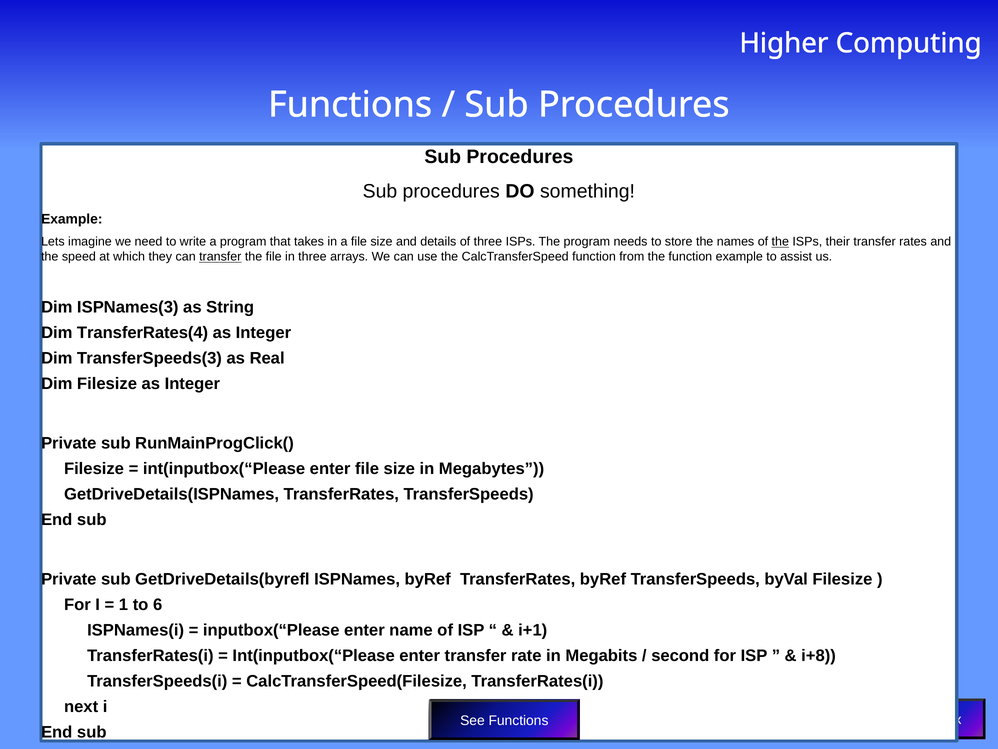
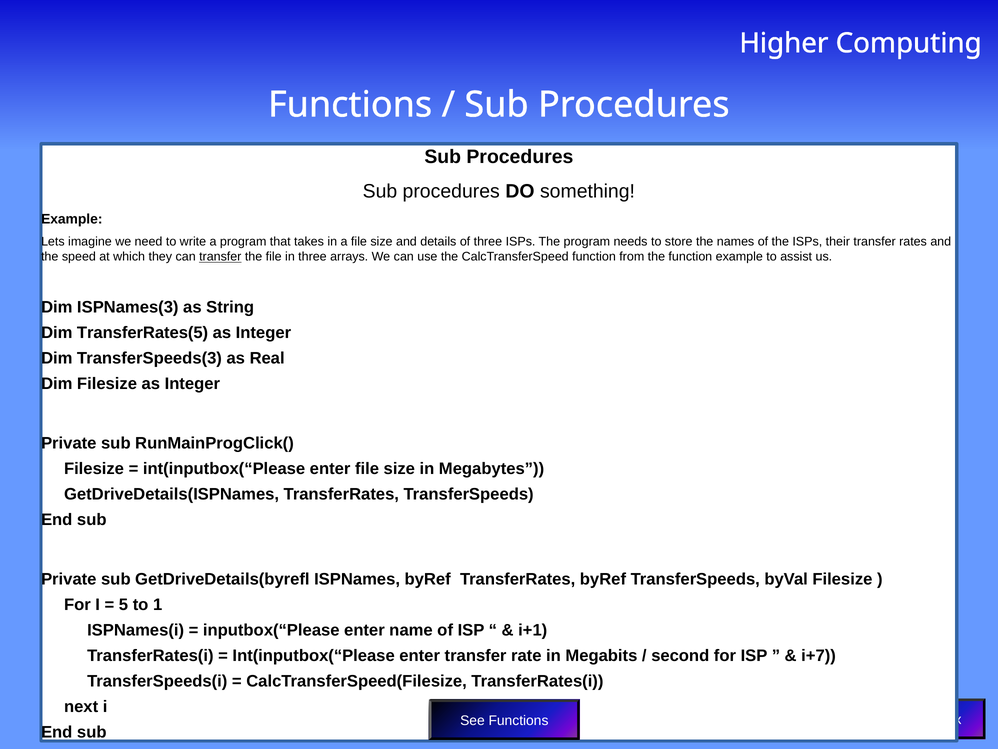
the underline: present -> none (780, 242)
TransferRates(4: TransferRates(4 -> TransferRates(5 (143, 333)
1: 1 -> 5 (123, 604)
6: 6 -> 1 (158, 604)
i+8: i+8 -> i+7 (819, 655)
